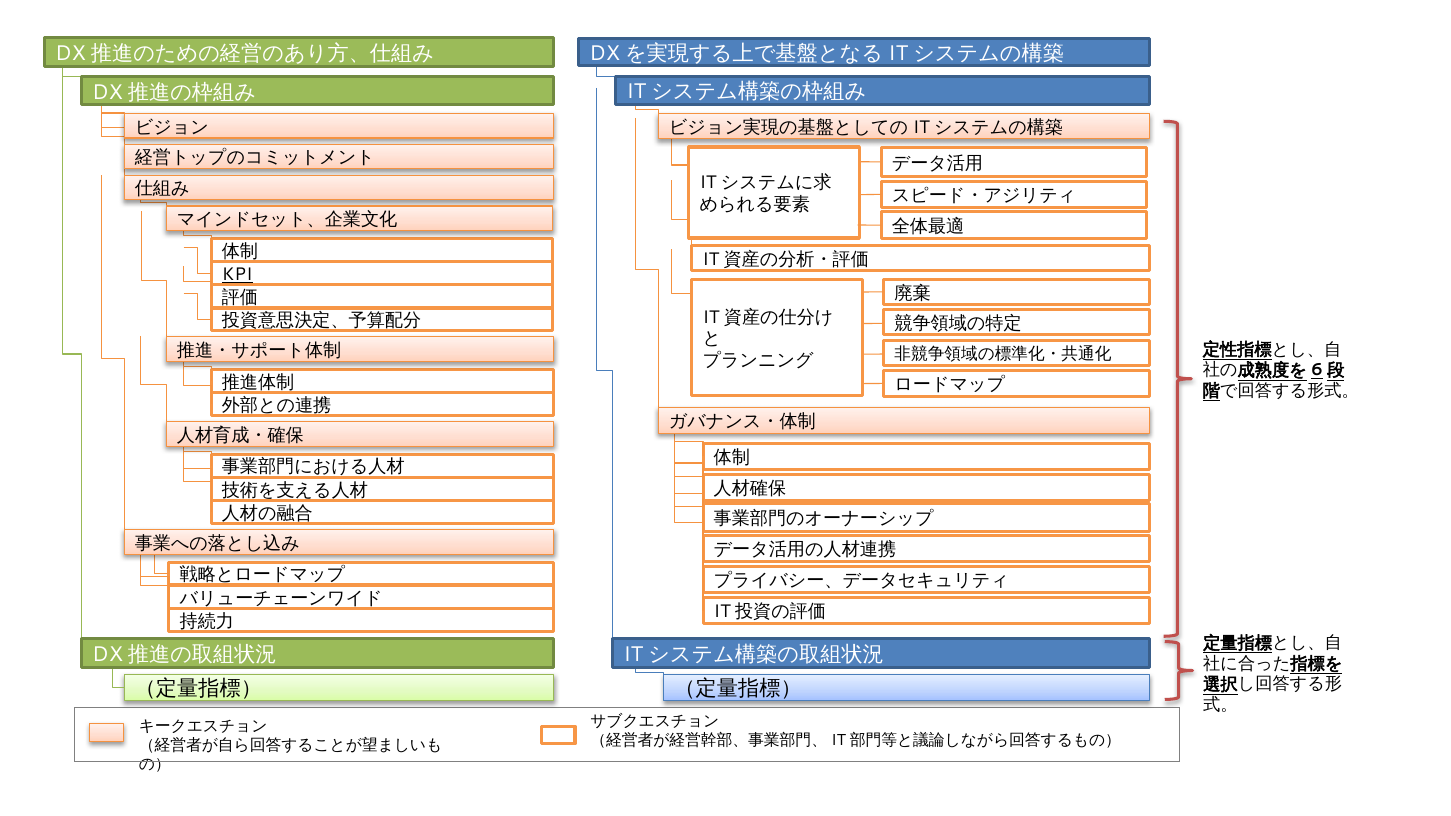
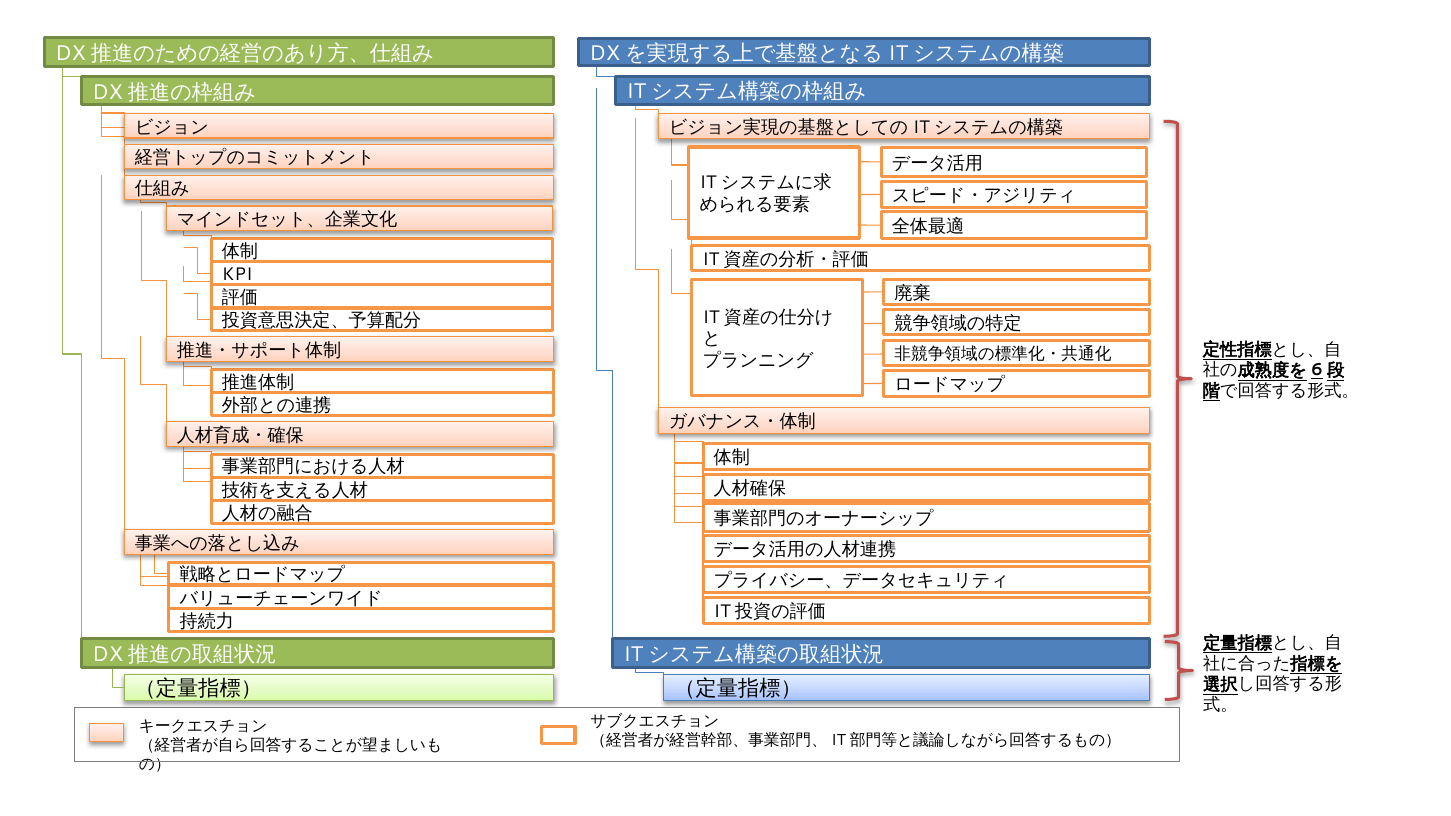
KPI underline: present -> none (237, 274)
